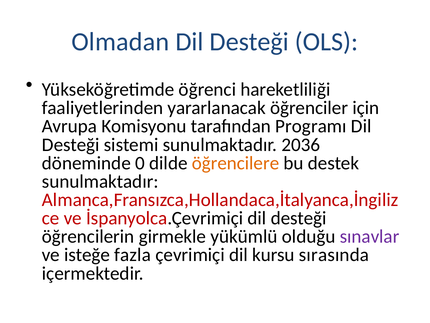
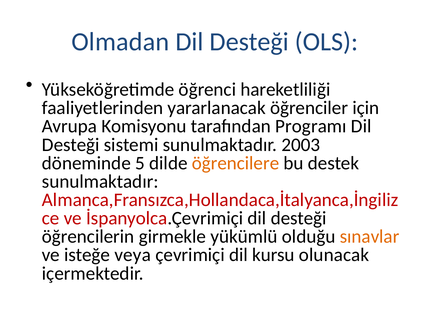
2036: 2036 -> 2003 (301, 144)
0: 0 -> 5 (140, 163)
sınavlar colour: purple -> orange (370, 236)
fazla: fazla -> veya (133, 255)
sırasında: sırasında -> olunacak (334, 255)
